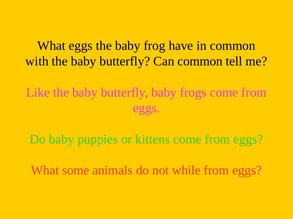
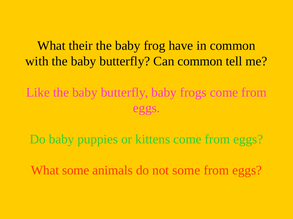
What eggs: eggs -> their (81, 46)
not while: while -> some (186, 171)
